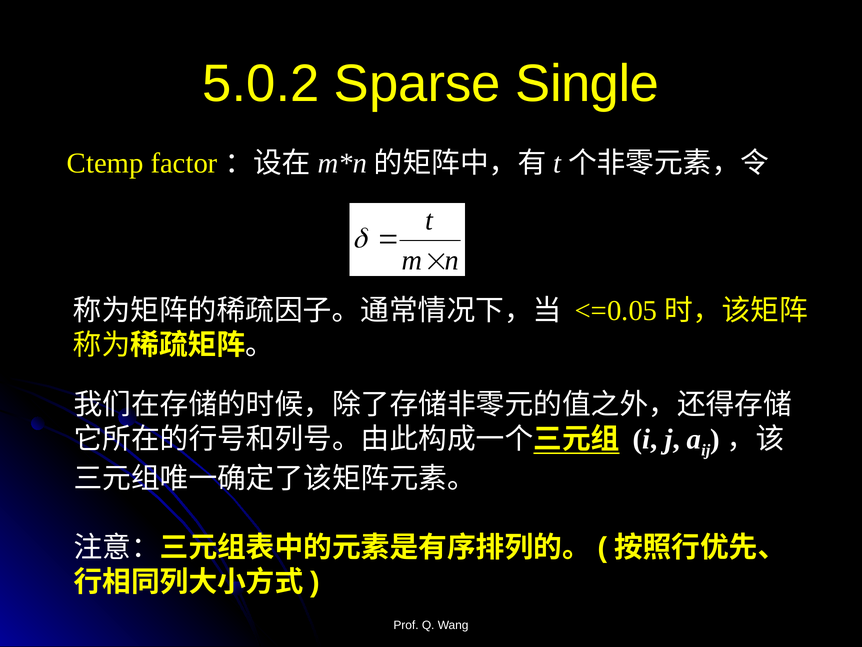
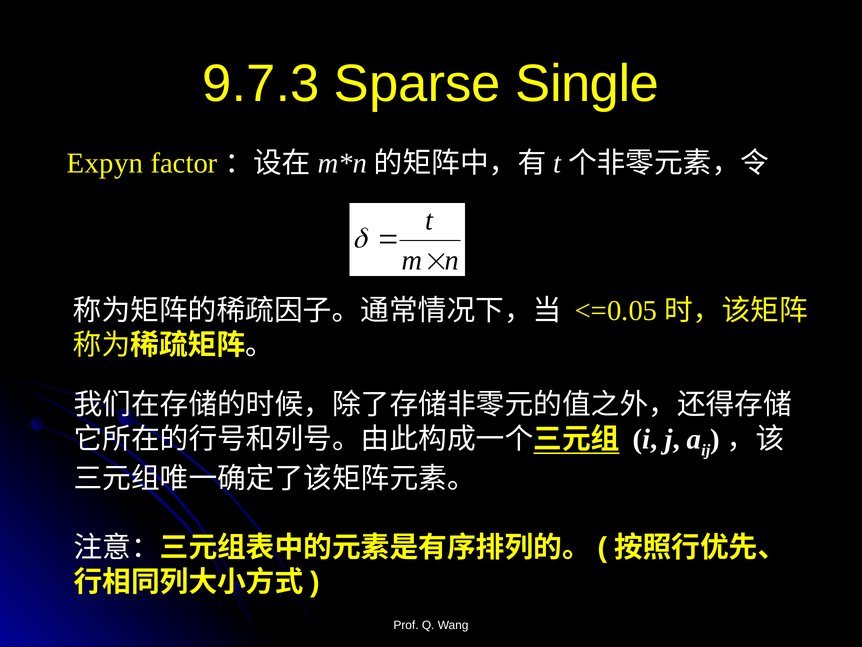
5.0.2: 5.0.2 -> 9.7.3 (261, 84)
Ctemp: Ctemp -> Expyn (105, 163)
